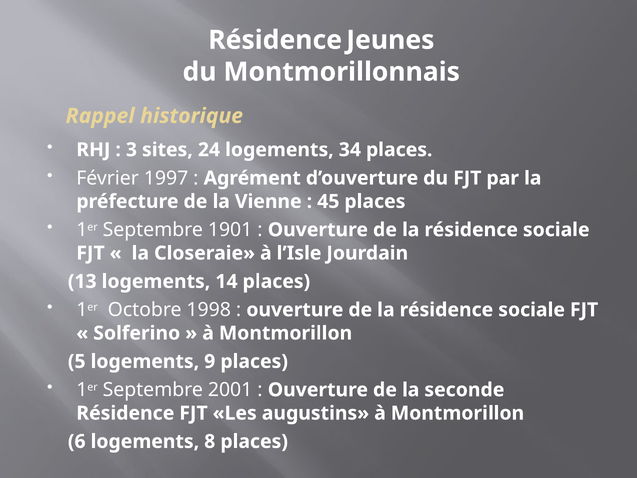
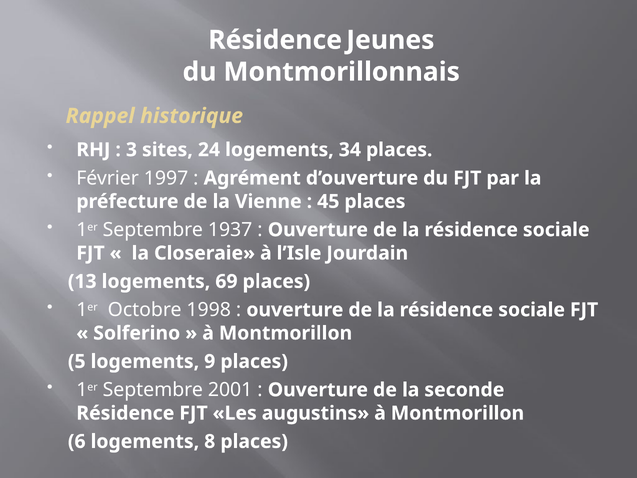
1901: 1901 -> 1937 (230, 230)
14: 14 -> 69 (226, 281)
